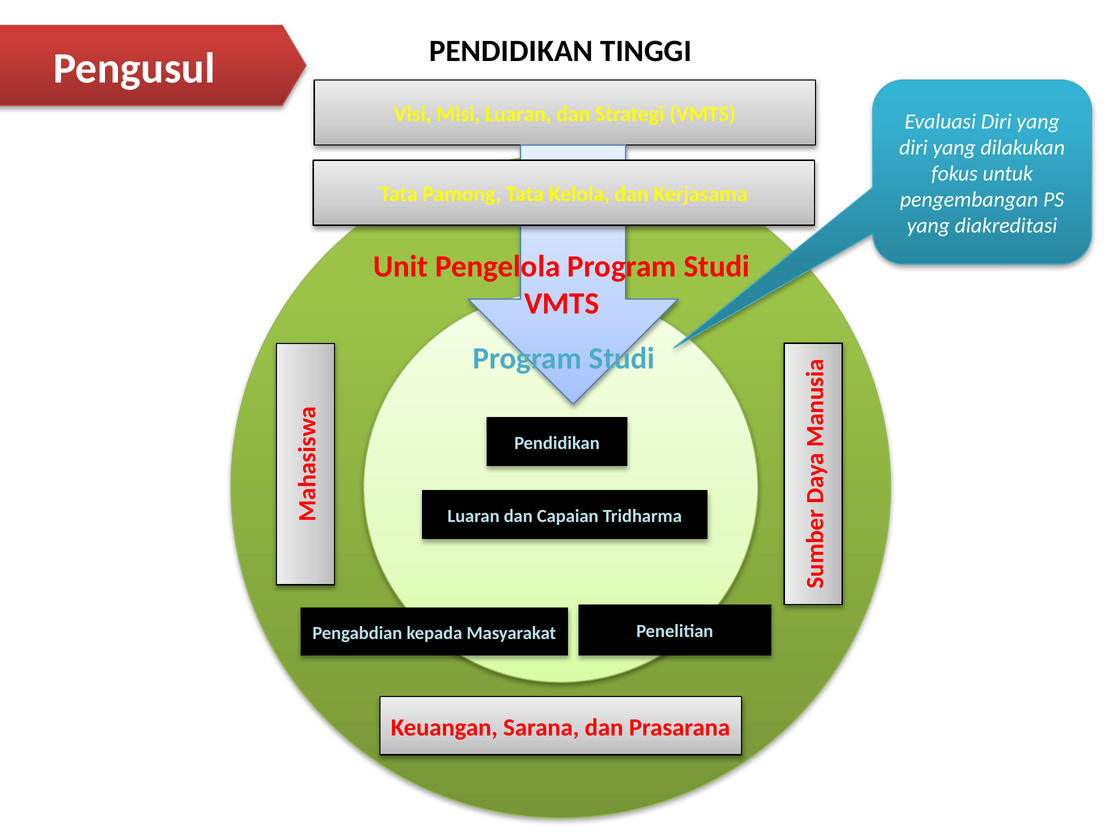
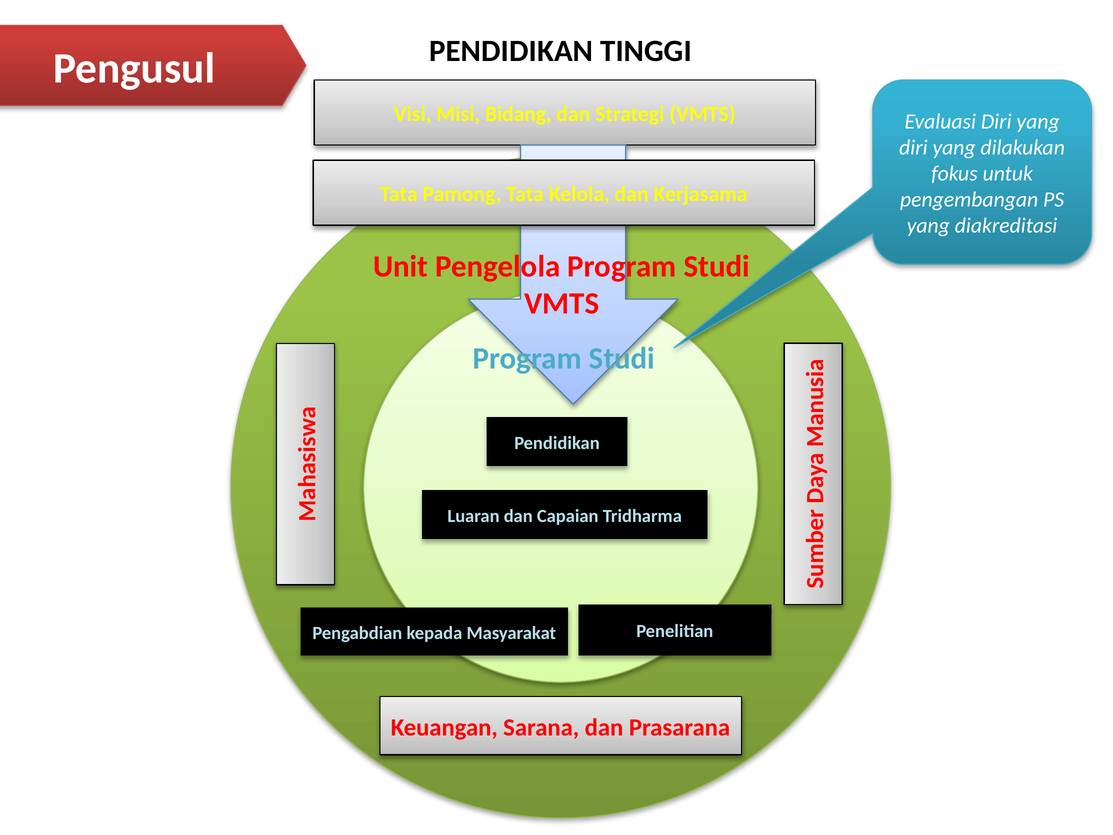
Misi Luaran: Luaran -> Bidang (518, 114)
